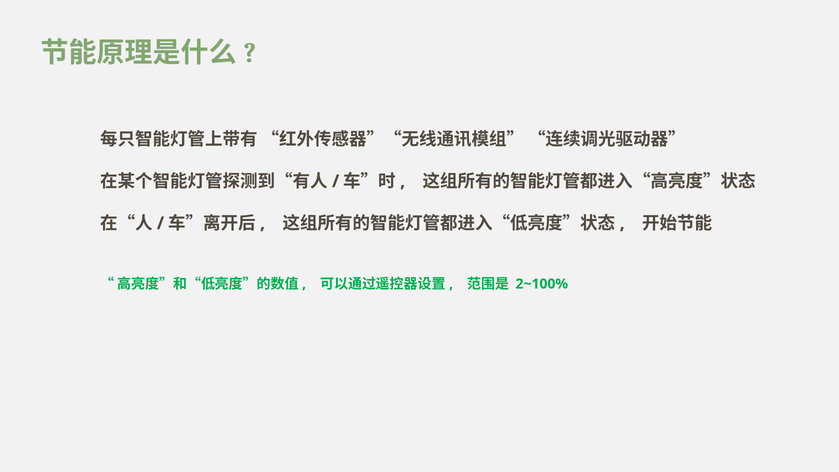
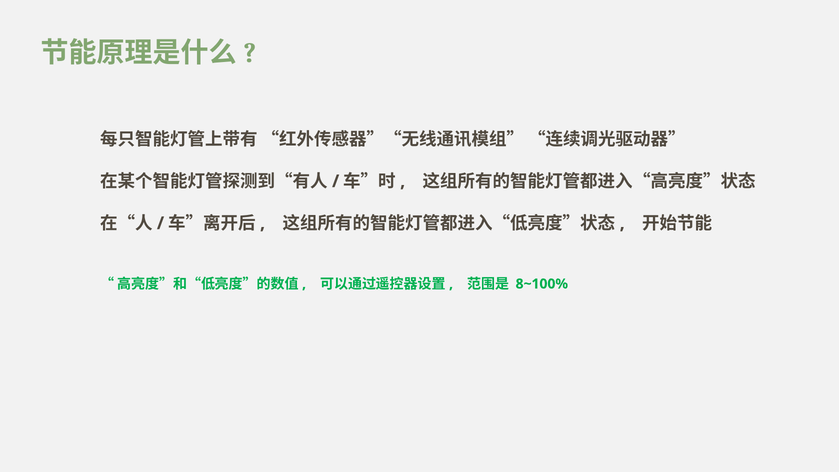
2~100%: 2~100% -> 8~100% (542, 284)
